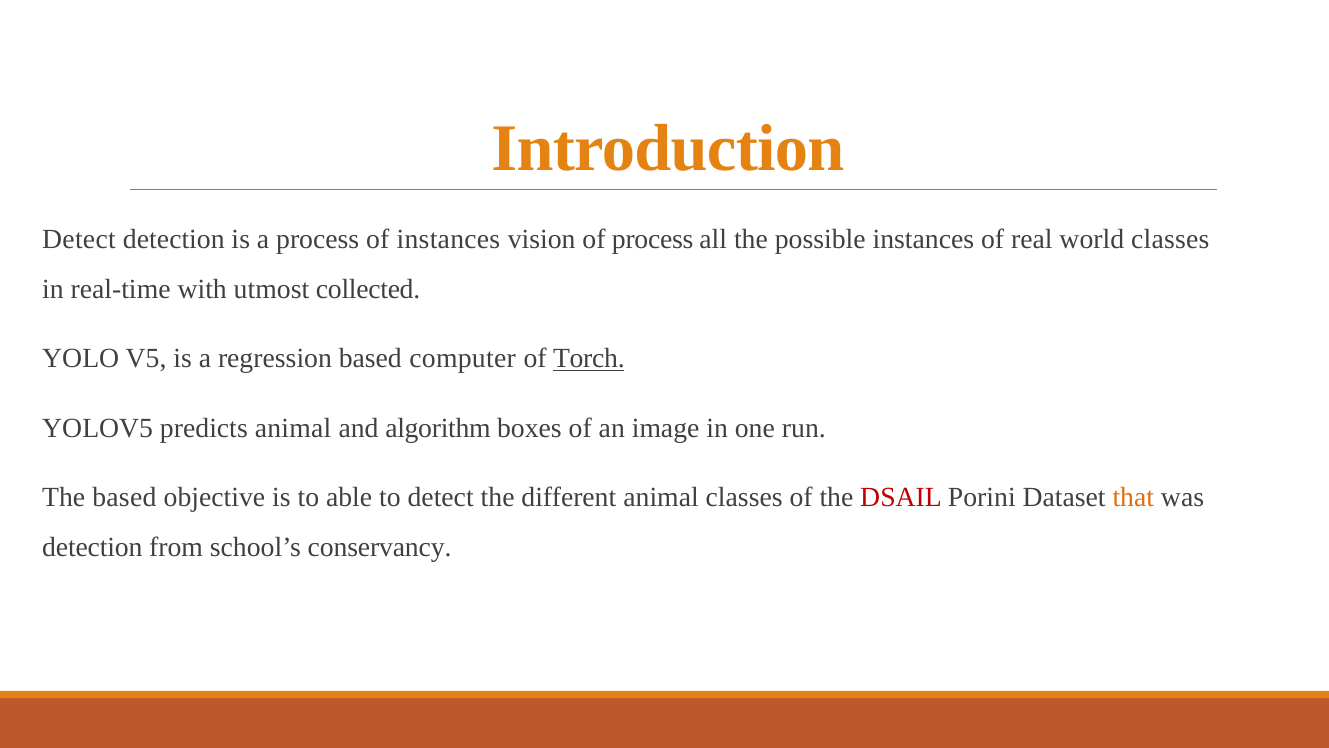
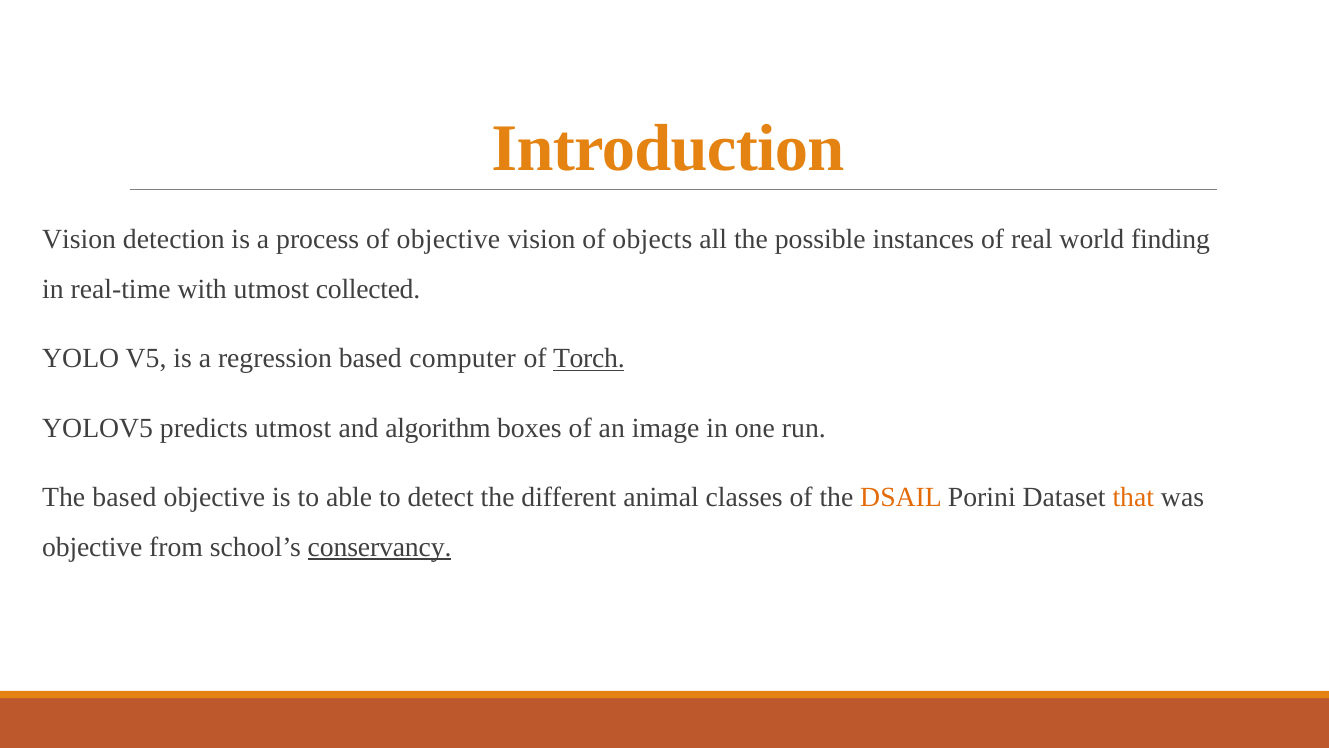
Detect: Detect -> Vision (79, 239)
of instances: instances -> objective (448, 239)
of process: process -> objects (652, 239)
world classes: classes -> finding (1171, 239)
predicts animal: animal -> utmost (293, 428)
DSAIL colour: red -> orange (901, 497)
detection: detection -> objective (92, 547)
conservancy underline: none -> present (380, 547)
